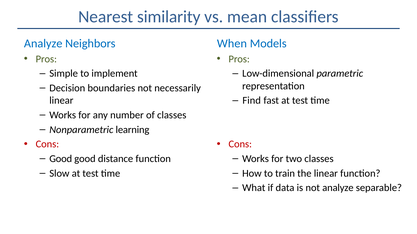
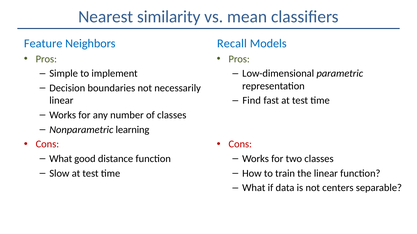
Analyze: Analyze -> Feature (43, 44)
When: When -> Recall (232, 44)
Good: Good -> What (61, 159)
not analyze: analyze -> centers (338, 188)
